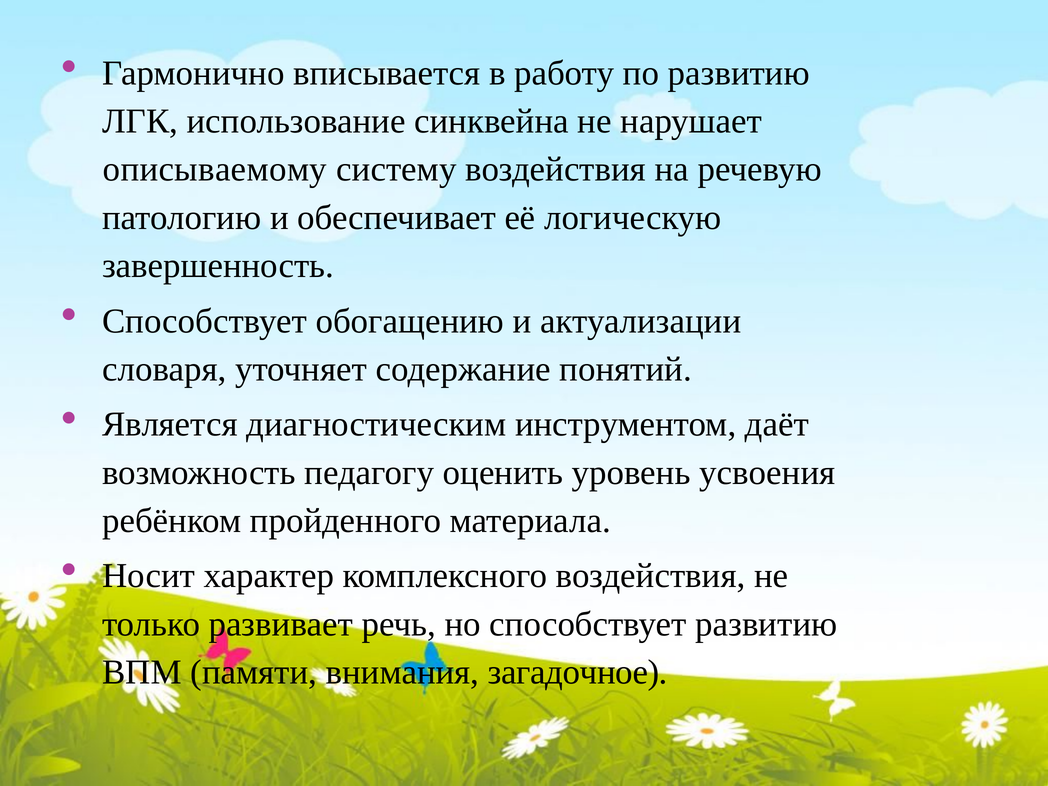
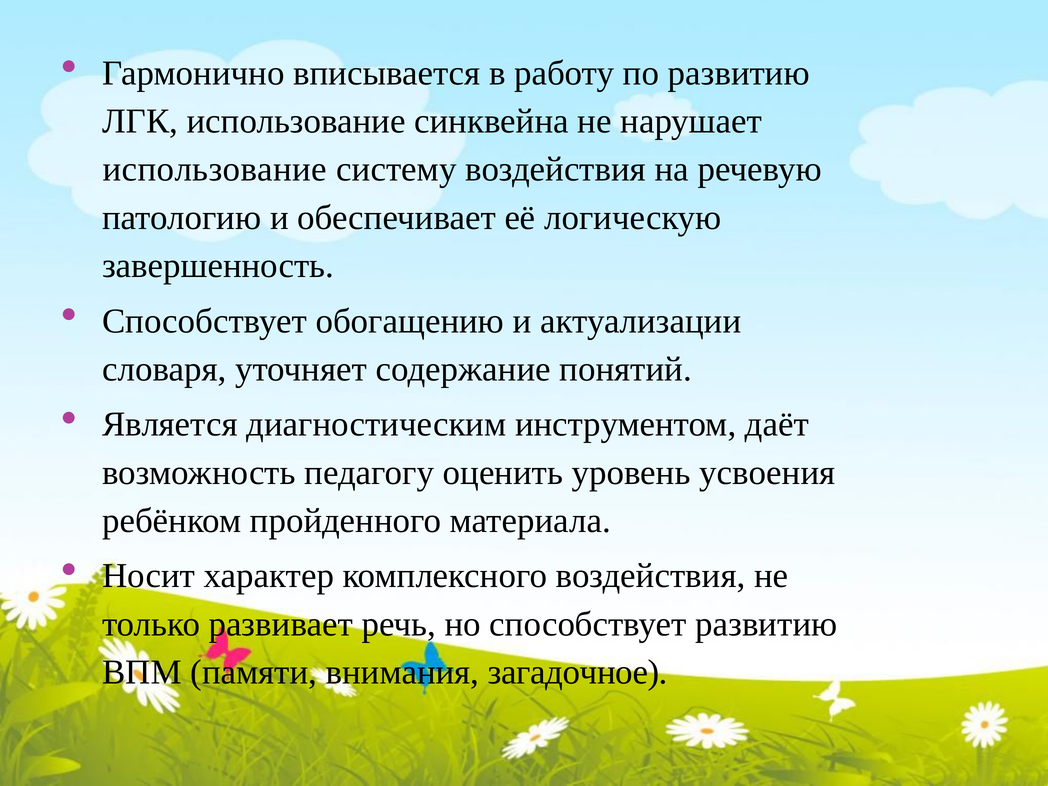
описываемому: описываемому -> использование (215, 169)
